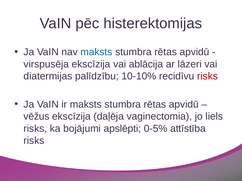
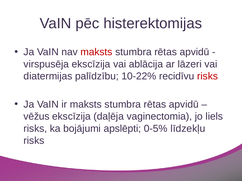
maksts colour: blue -> red (96, 52)
10-10%: 10-10% -> 10-22% (139, 76)
attīstība: attīstība -> līdzekļu (188, 129)
